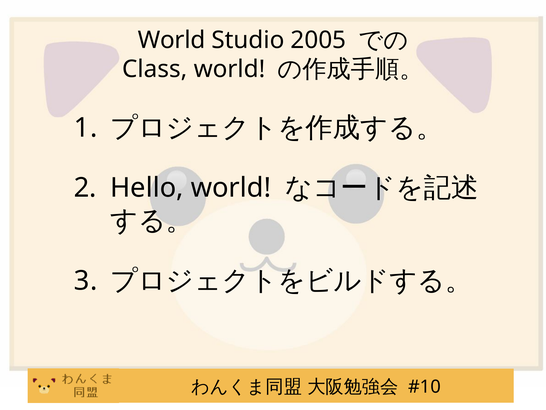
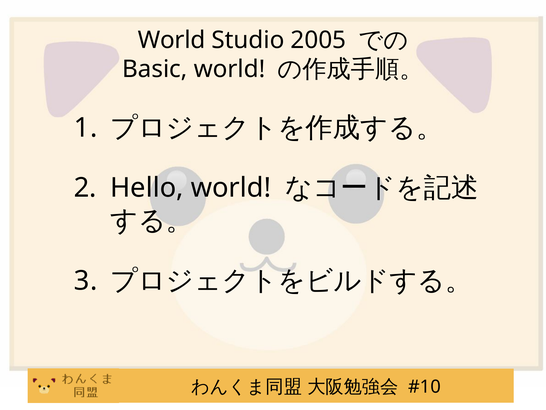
Class: Class -> Basic (155, 69)
